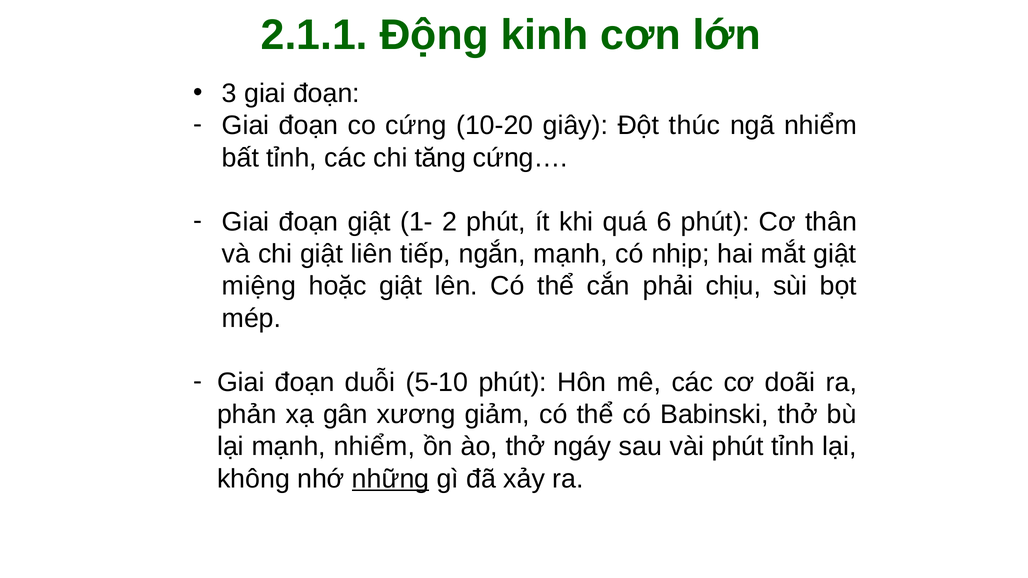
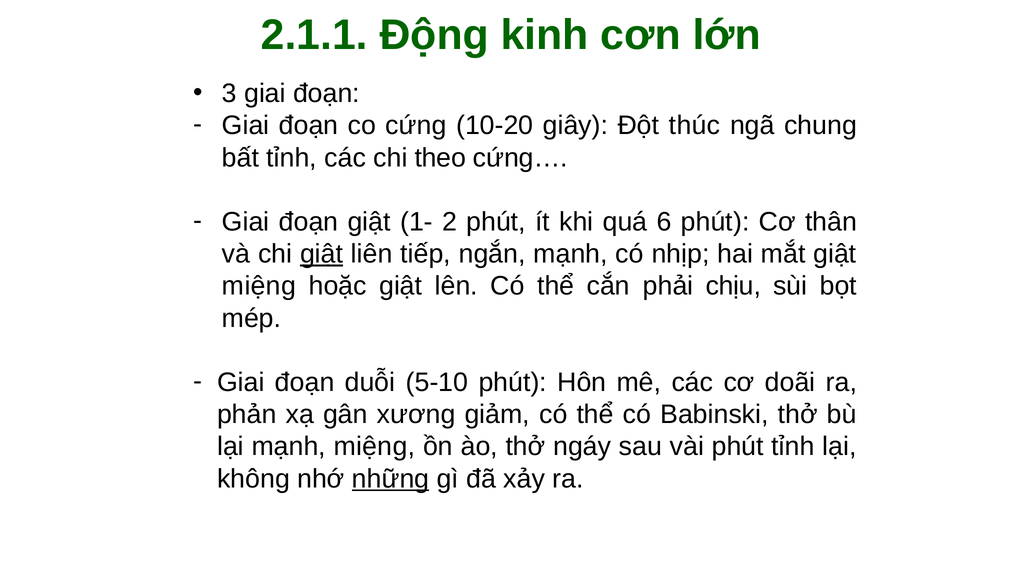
ngã nhiểm: nhiểm -> chung (820, 126)
tăng: tăng -> theo (440, 158)
giật underline: none -> present (322, 254)
nhiểm: nhiểm -> miệng (374, 447)
